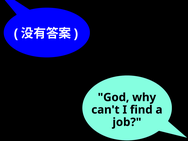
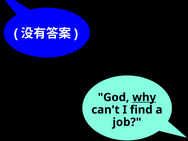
why underline: none -> present (144, 97)
